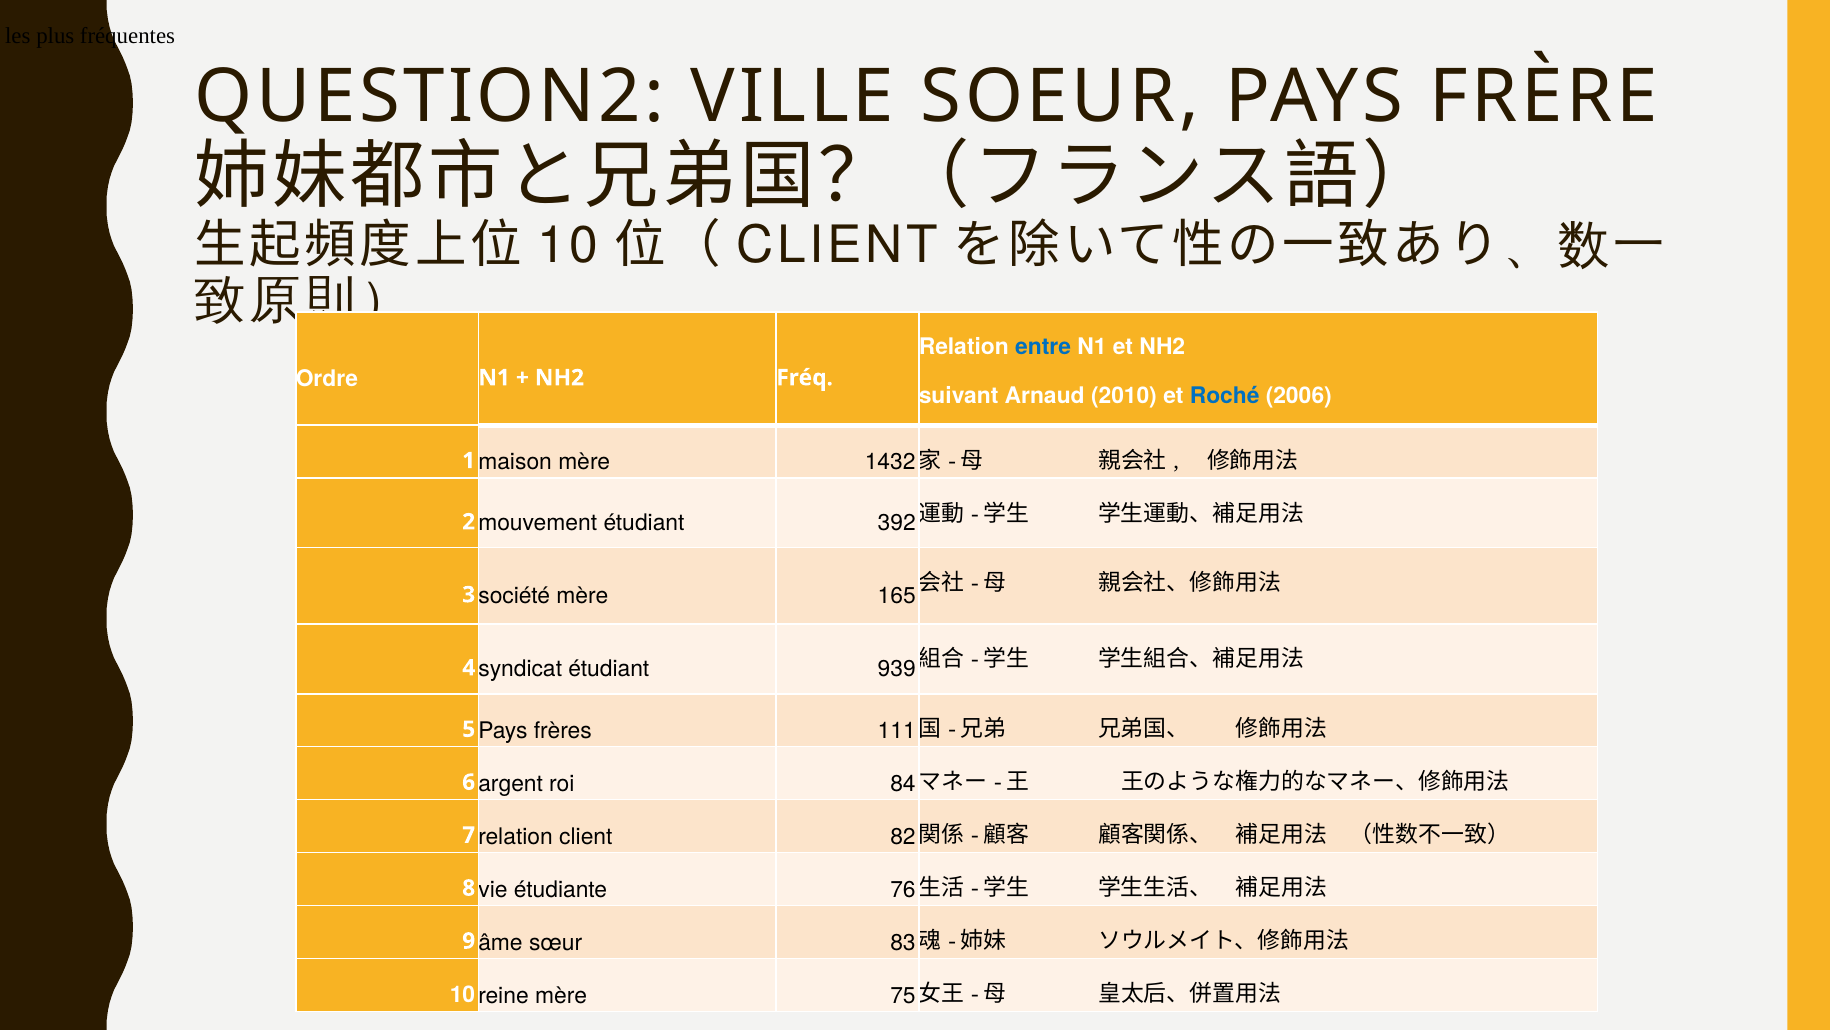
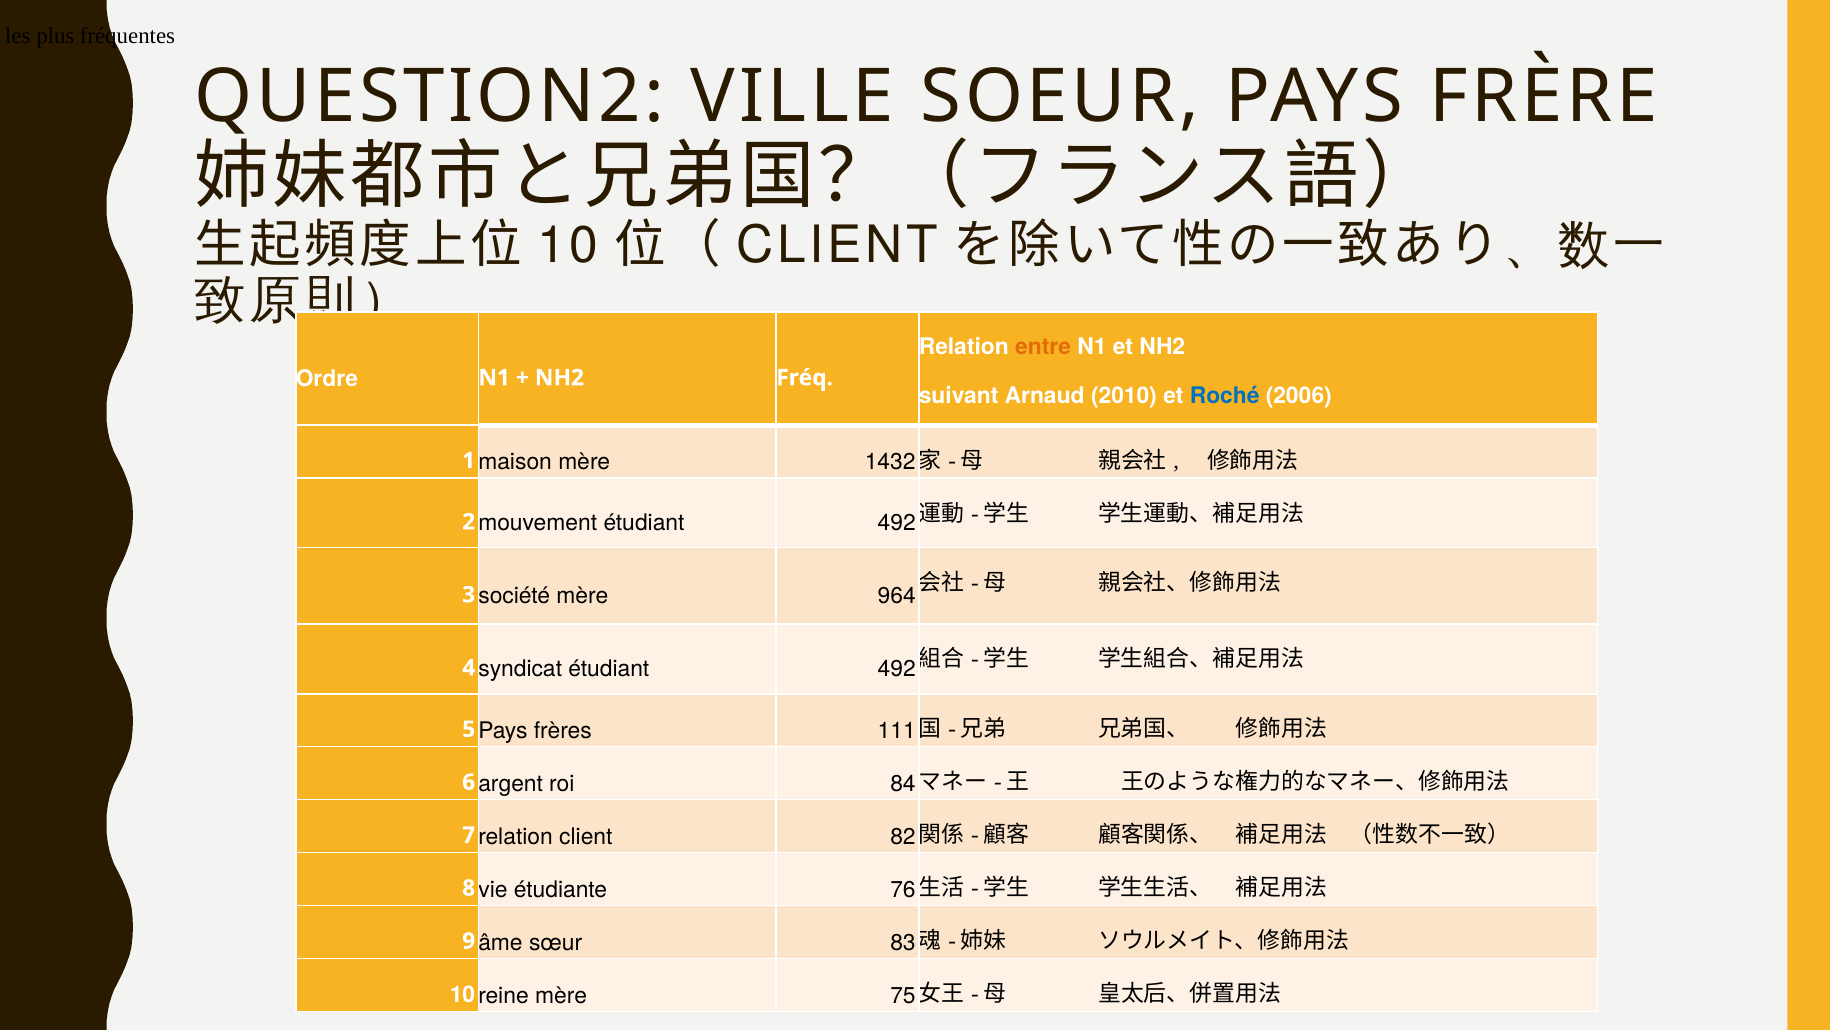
entre colour: blue -> orange (1043, 347)
392: 392 -> 492 (897, 523)
165: 165 -> 964 (897, 596)
939: 939 -> 492 (897, 669)
